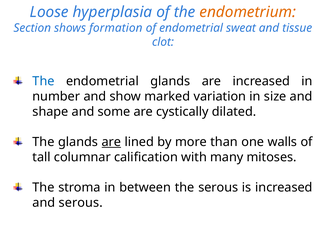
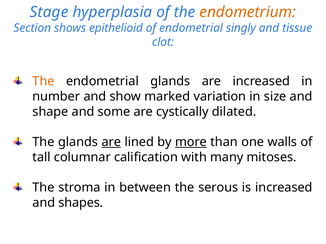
Loose: Loose -> Stage (49, 12)
formation: formation -> epithelioid (116, 28)
sweat: sweat -> singly (241, 28)
The colour: blue -> orange (43, 81)
more underline: none -> present (191, 142)
and serous: serous -> shapes (81, 203)
